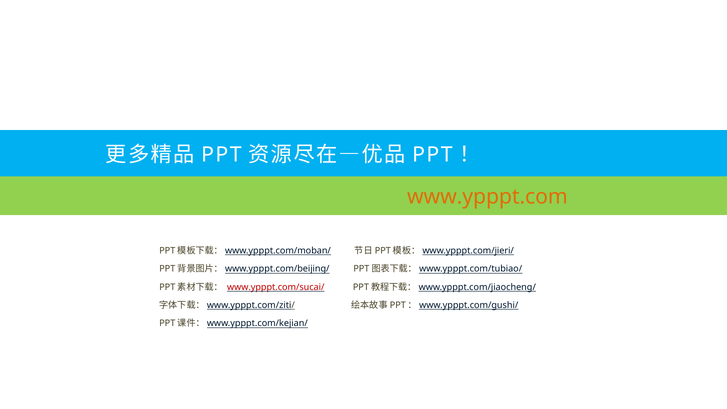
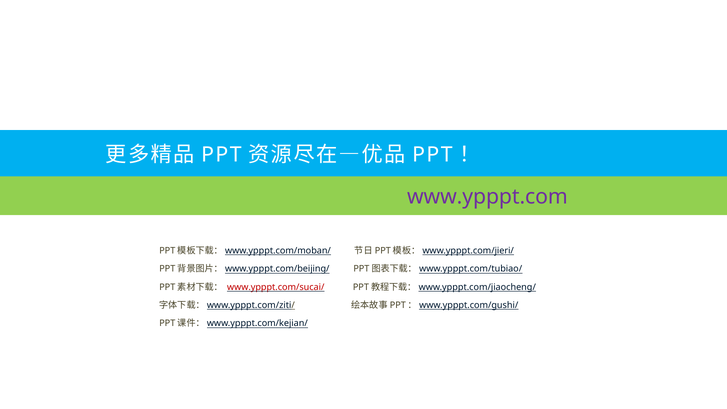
www.ypppt.com colour: orange -> purple (487, 197)
